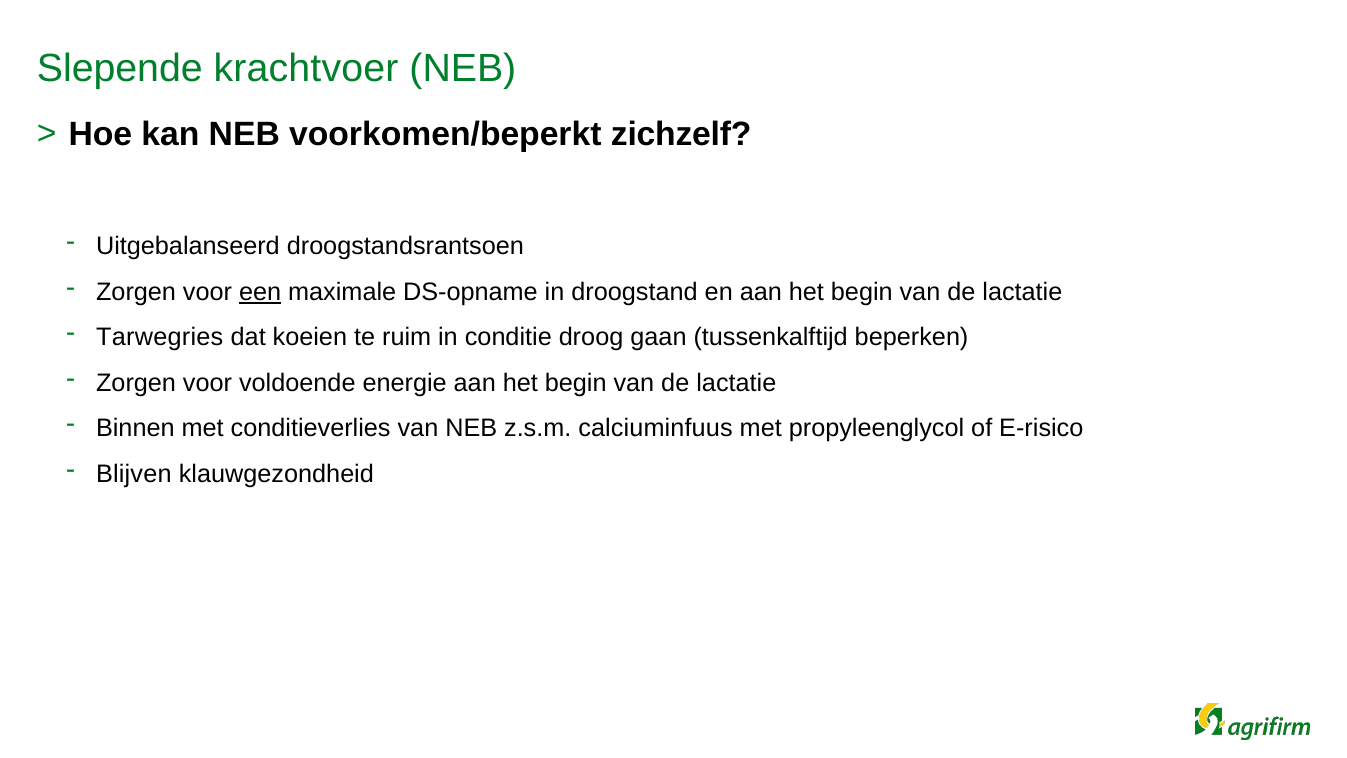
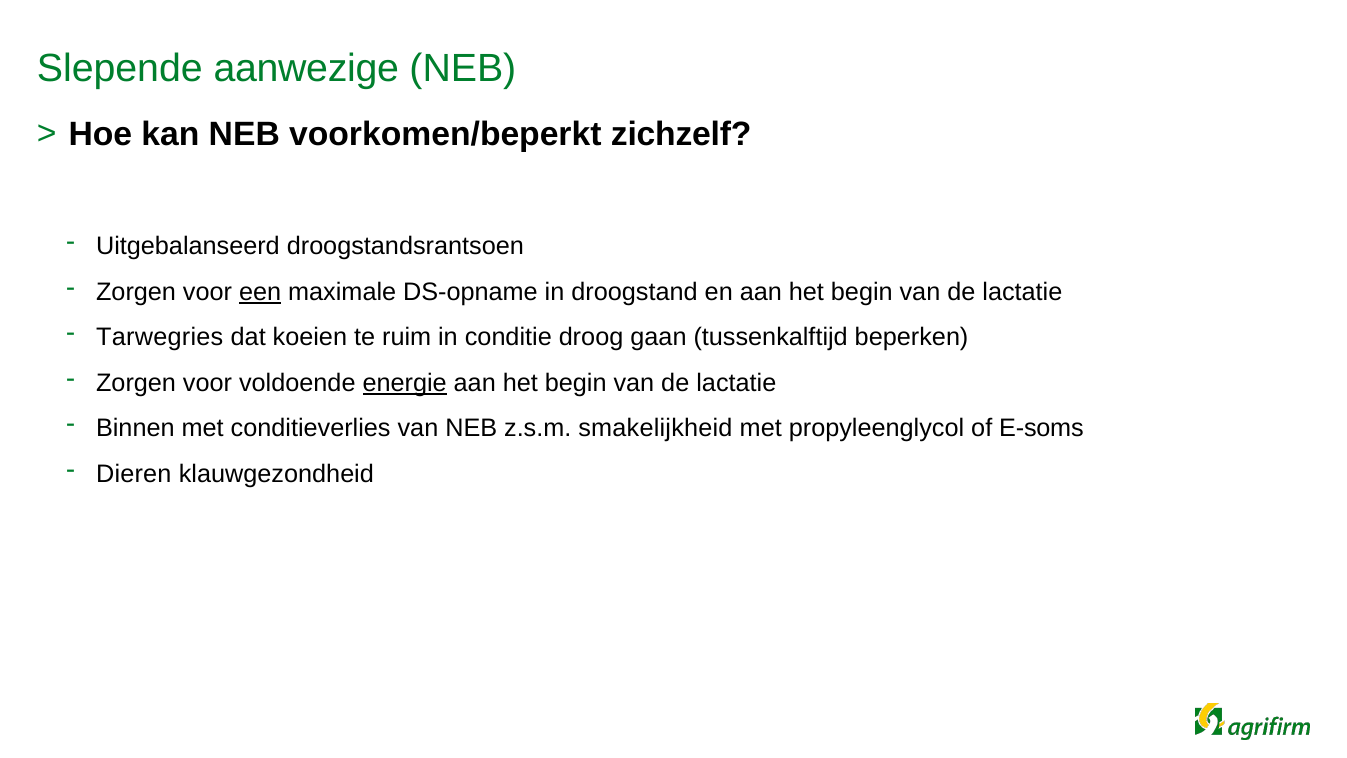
krachtvoer: krachtvoer -> aanwezige (306, 69)
energie underline: none -> present (405, 383)
calciuminfuus: calciuminfuus -> smakelijkheid (655, 428)
E-risico: E-risico -> E-soms (1041, 428)
Blijven: Blijven -> Dieren (134, 474)
